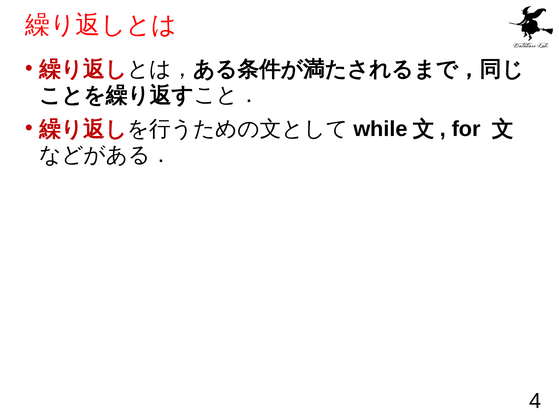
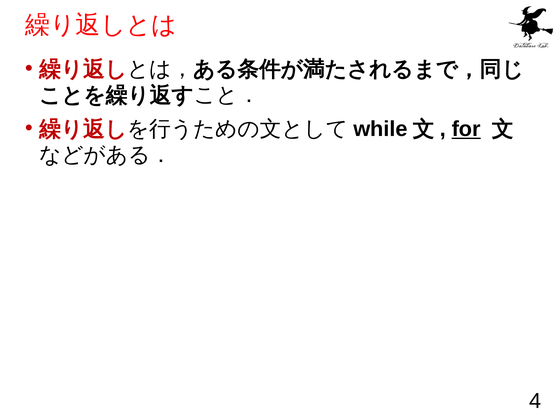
for underline: none -> present (466, 129)
